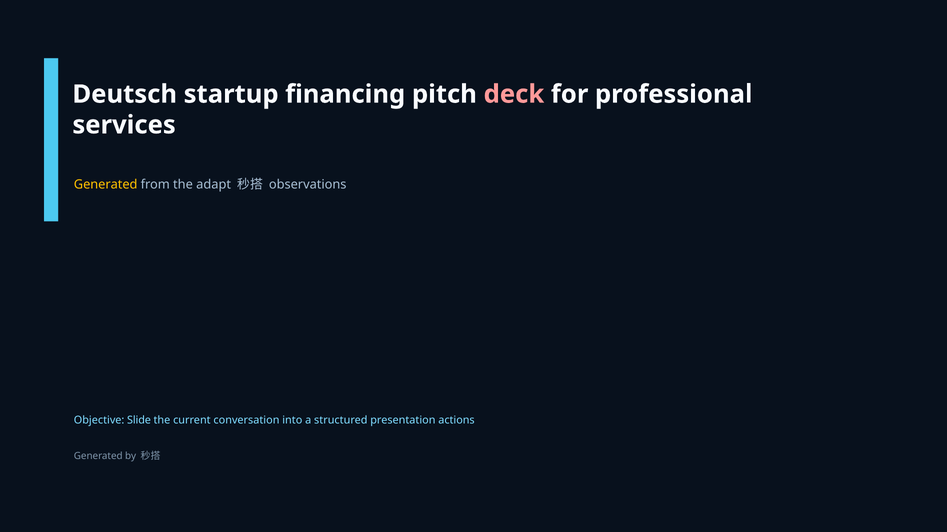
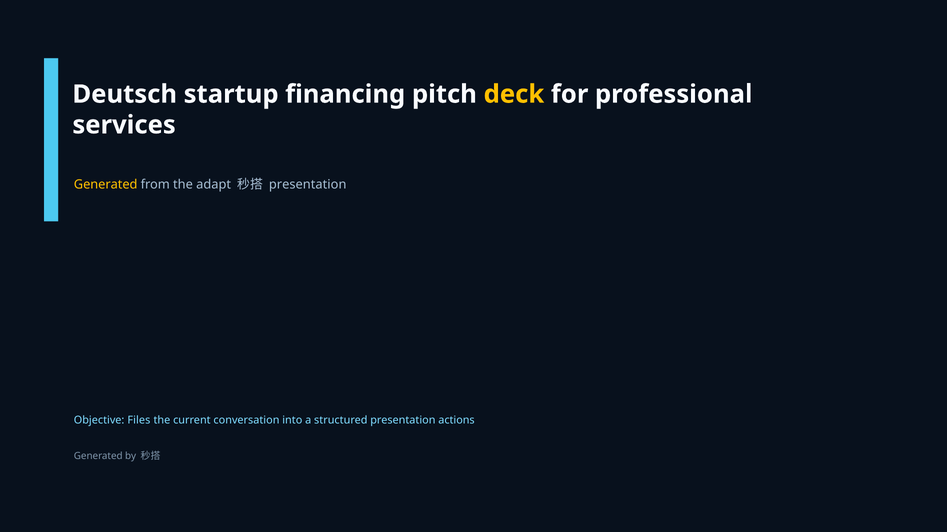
deck colour: pink -> yellow (514, 94)
observations: observations -> presentation (308, 185)
Slide: Slide -> Files (139, 420)
